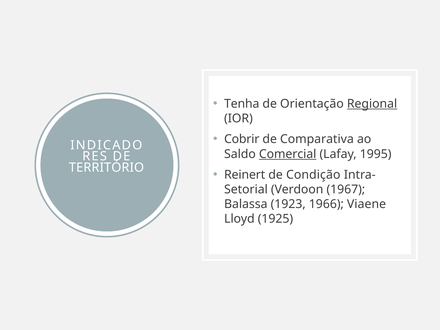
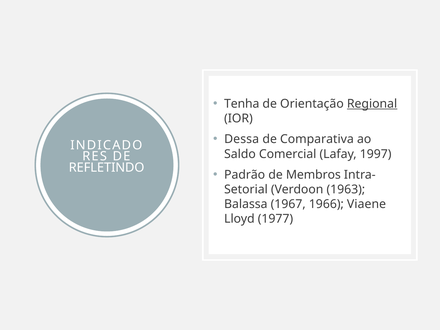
Cobrir: Cobrir -> Dessa (242, 139)
Comercial underline: present -> none (288, 154)
1995: 1995 -> 1997 (376, 154)
TERRITÓRIO: TERRITÓRIO -> REFLETINDO (107, 167)
Reinert: Reinert -> Padrão (245, 175)
Condição: Condição -> Membros (313, 175)
1967: 1967 -> 1963 (346, 189)
1923: 1923 -> 1967 (288, 204)
1925: 1925 -> 1977 (275, 219)
